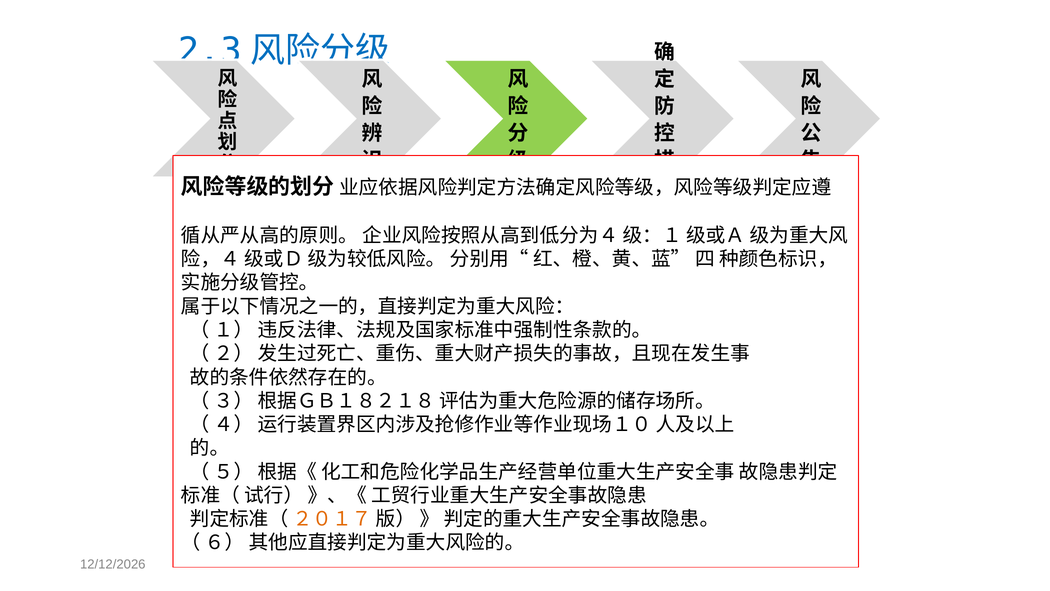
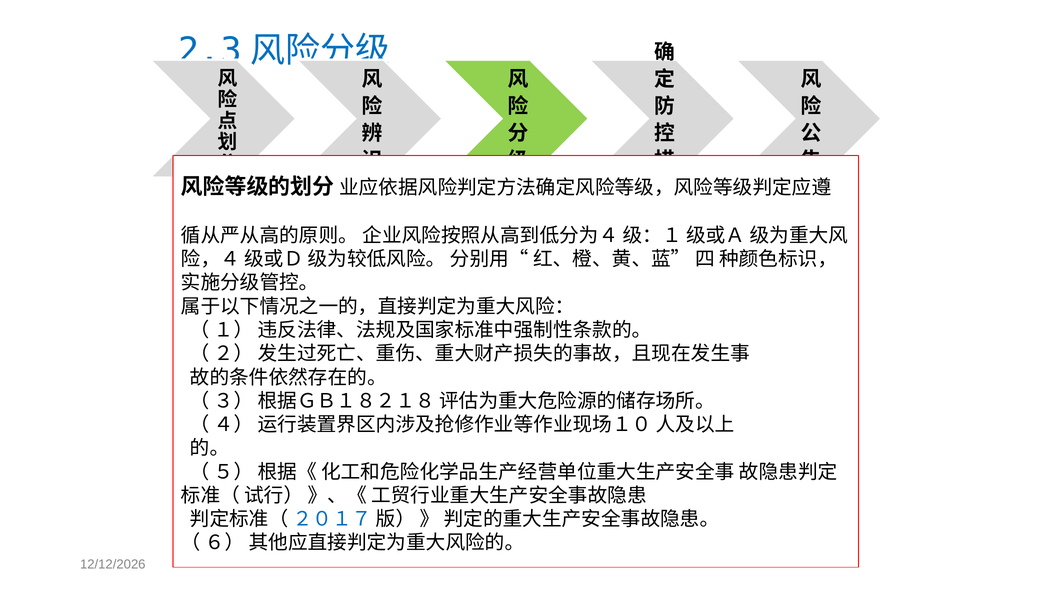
２０１７ colour: orange -> blue (332, 519)
